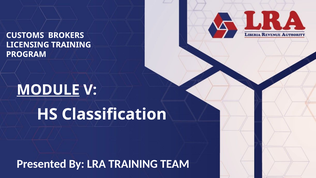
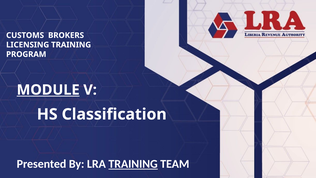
TRAINING underline: none -> present (133, 164)
